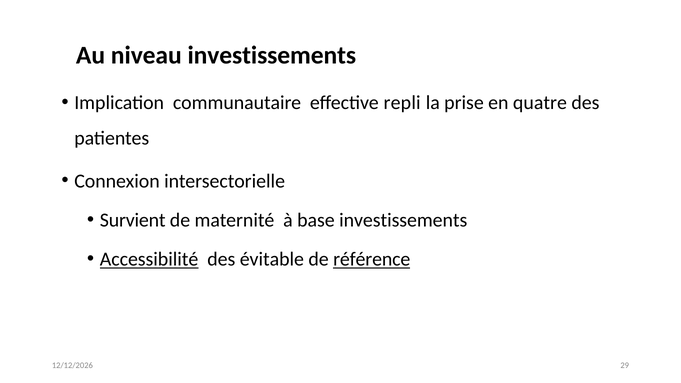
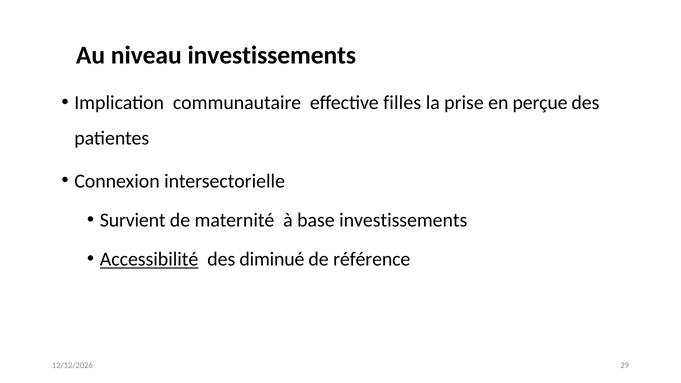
repli: repli -> filles (402, 103)
quatre: quatre -> perçue (540, 103)
évitable: évitable -> diminué (272, 259)
référence underline: present -> none (372, 259)
